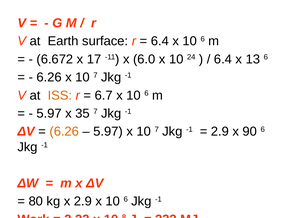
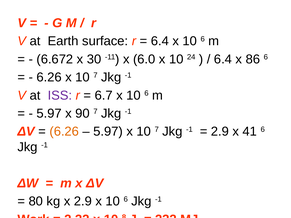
17: 17 -> 30 (94, 59)
13: 13 -> 86 (253, 59)
ISS colour: orange -> purple (60, 95)
35: 35 -> 90 (82, 114)
90: 90 -> 41 (250, 132)
